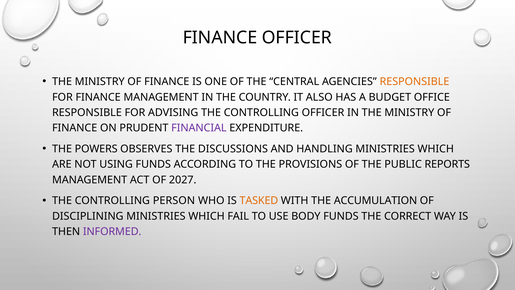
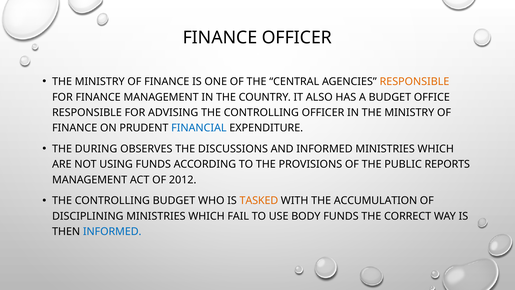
FINANCIAL colour: purple -> blue (199, 128)
POWERS: POWERS -> DURING (96, 149)
AND HANDLING: HANDLING -> INFORMED (325, 149)
2027: 2027 -> 2012 (183, 180)
CONTROLLING PERSON: PERSON -> BUDGET (174, 201)
INFORMED colour: purple -> blue (112, 231)
